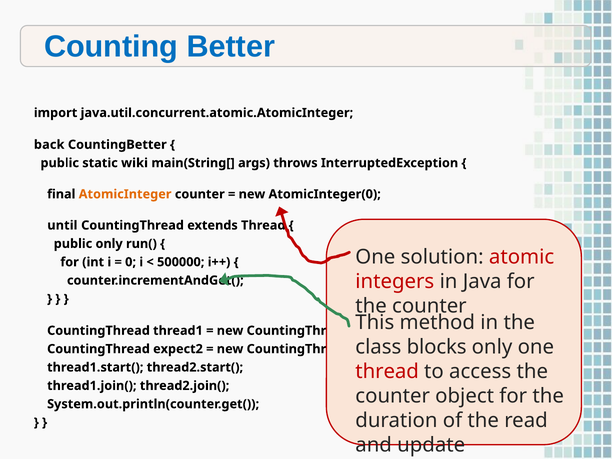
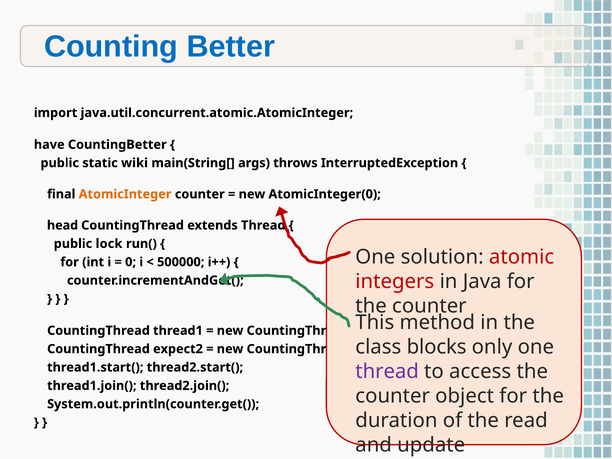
back: back -> have (49, 145)
until: until -> head (63, 225)
public only: only -> lock (109, 244)
thread colour: red -> purple (387, 372)
